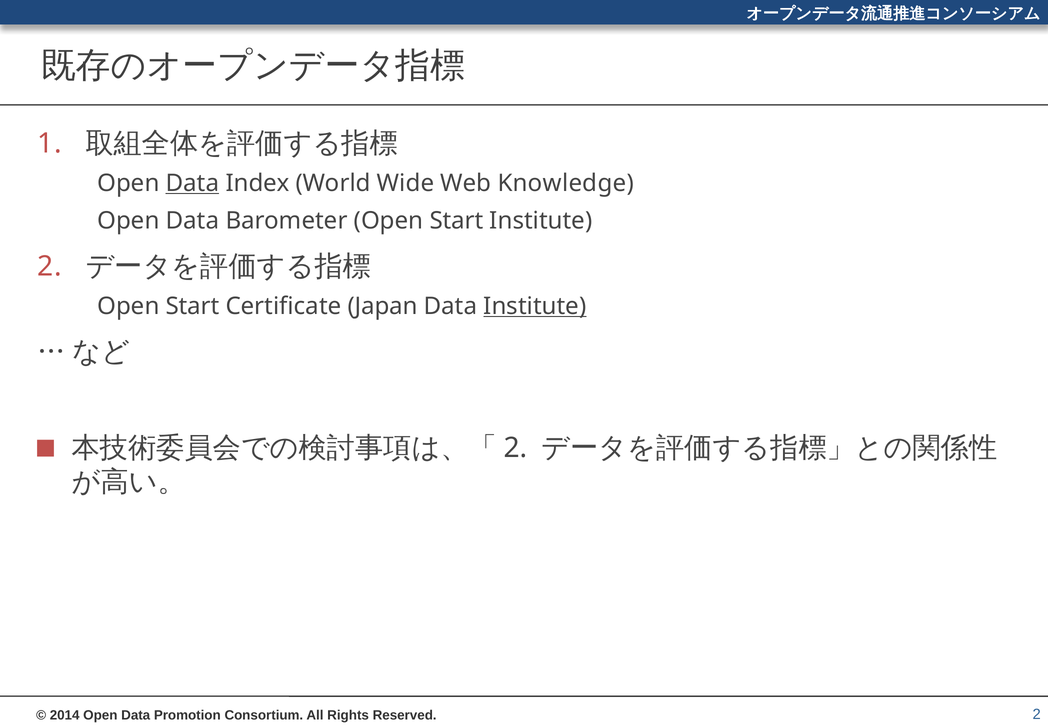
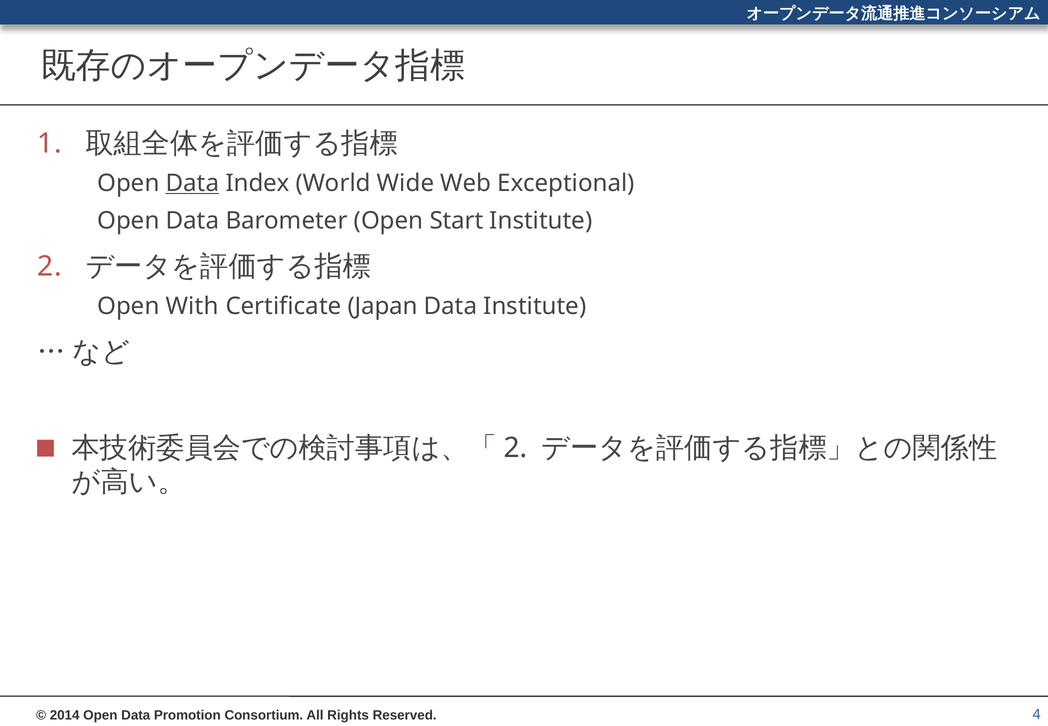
Knowledge: Knowledge -> Exceptional (566, 183)
Start: Start -> With (192, 306)
Institute underline: present -> none (535, 306)
2: 2 -> 4 (1037, 714)
